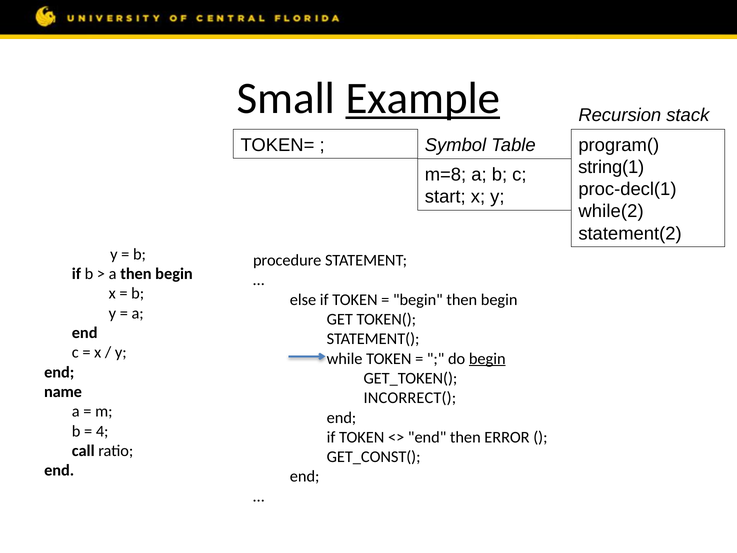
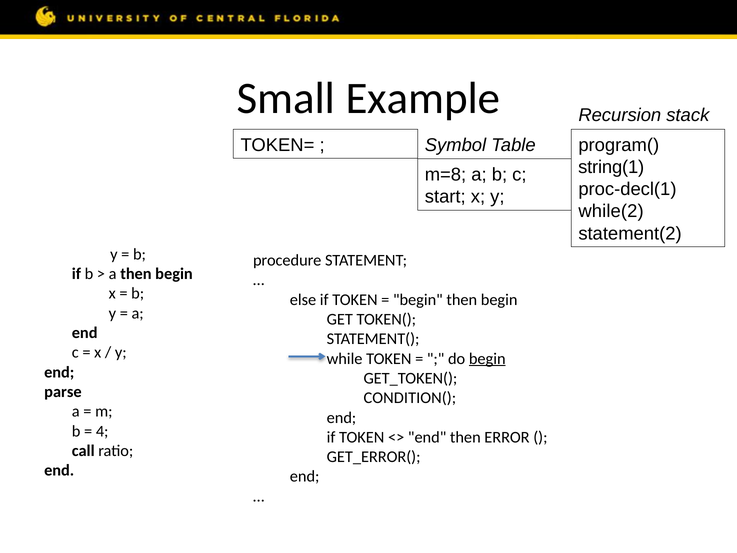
Example underline: present -> none (423, 98)
name: name -> parse (63, 392)
INCORRECT(: INCORRECT( -> CONDITION( (410, 398)
GET_CONST(: GET_CONST( -> GET_ERROR( (374, 457)
